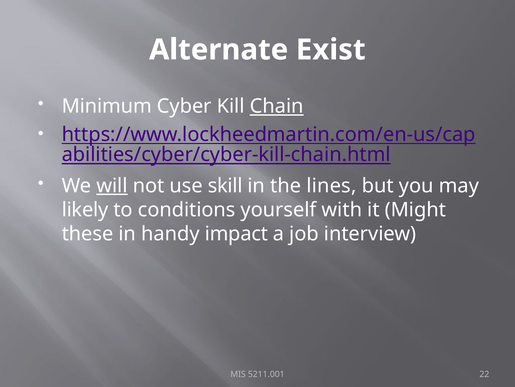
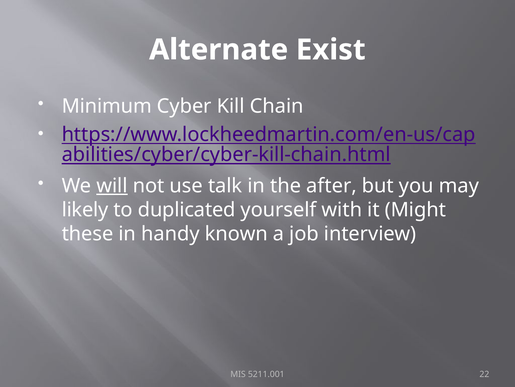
Chain underline: present -> none (277, 106)
skill: skill -> talk (225, 185)
lines: lines -> after (331, 185)
conditions: conditions -> duplicated (187, 209)
impact: impact -> known (236, 233)
